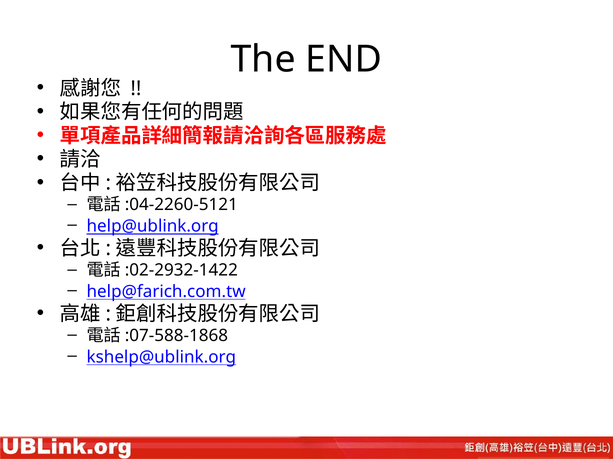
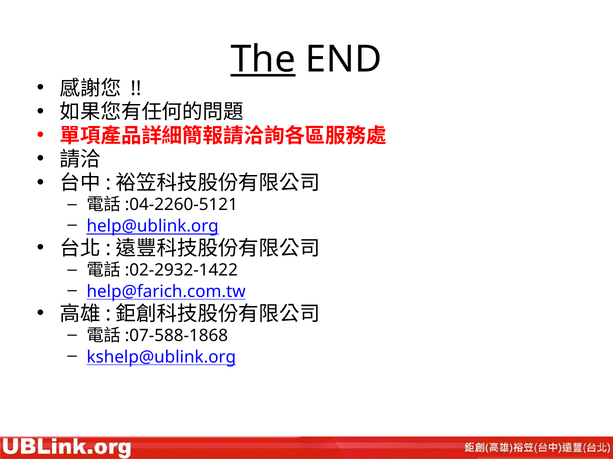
The underline: none -> present (263, 59)
